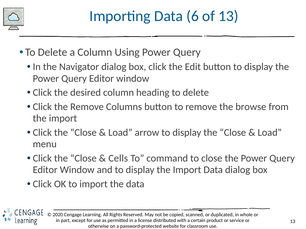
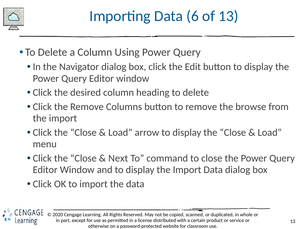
Cells: Cells -> Next (118, 159)
